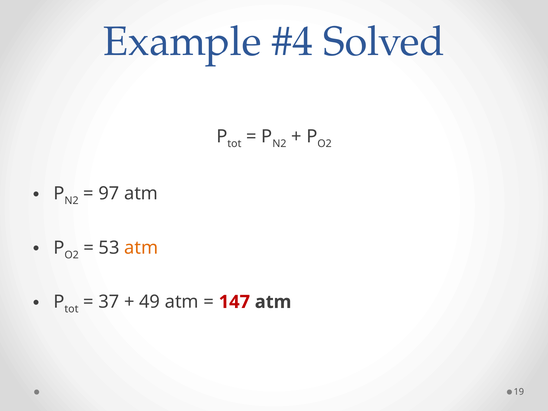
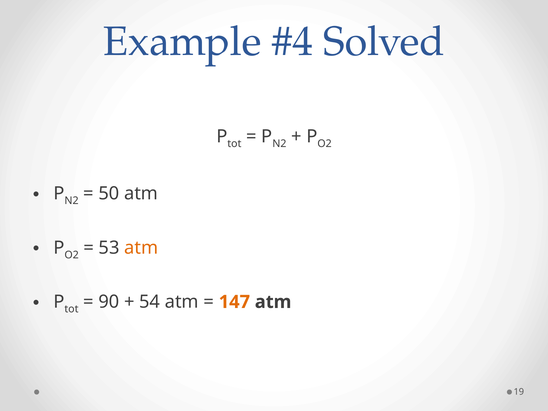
97: 97 -> 50 (109, 194)
37: 37 -> 90 (109, 302)
49: 49 -> 54 (150, 302)
147 colour: red -> orange (234, 302)
